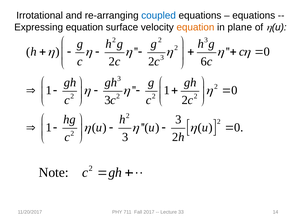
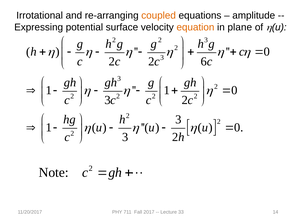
coupled colour: blue -> orange (159, 15)
equations: equations -> amplitude (254, 15)
Expressing equation: equation -> potential (84, 27)
